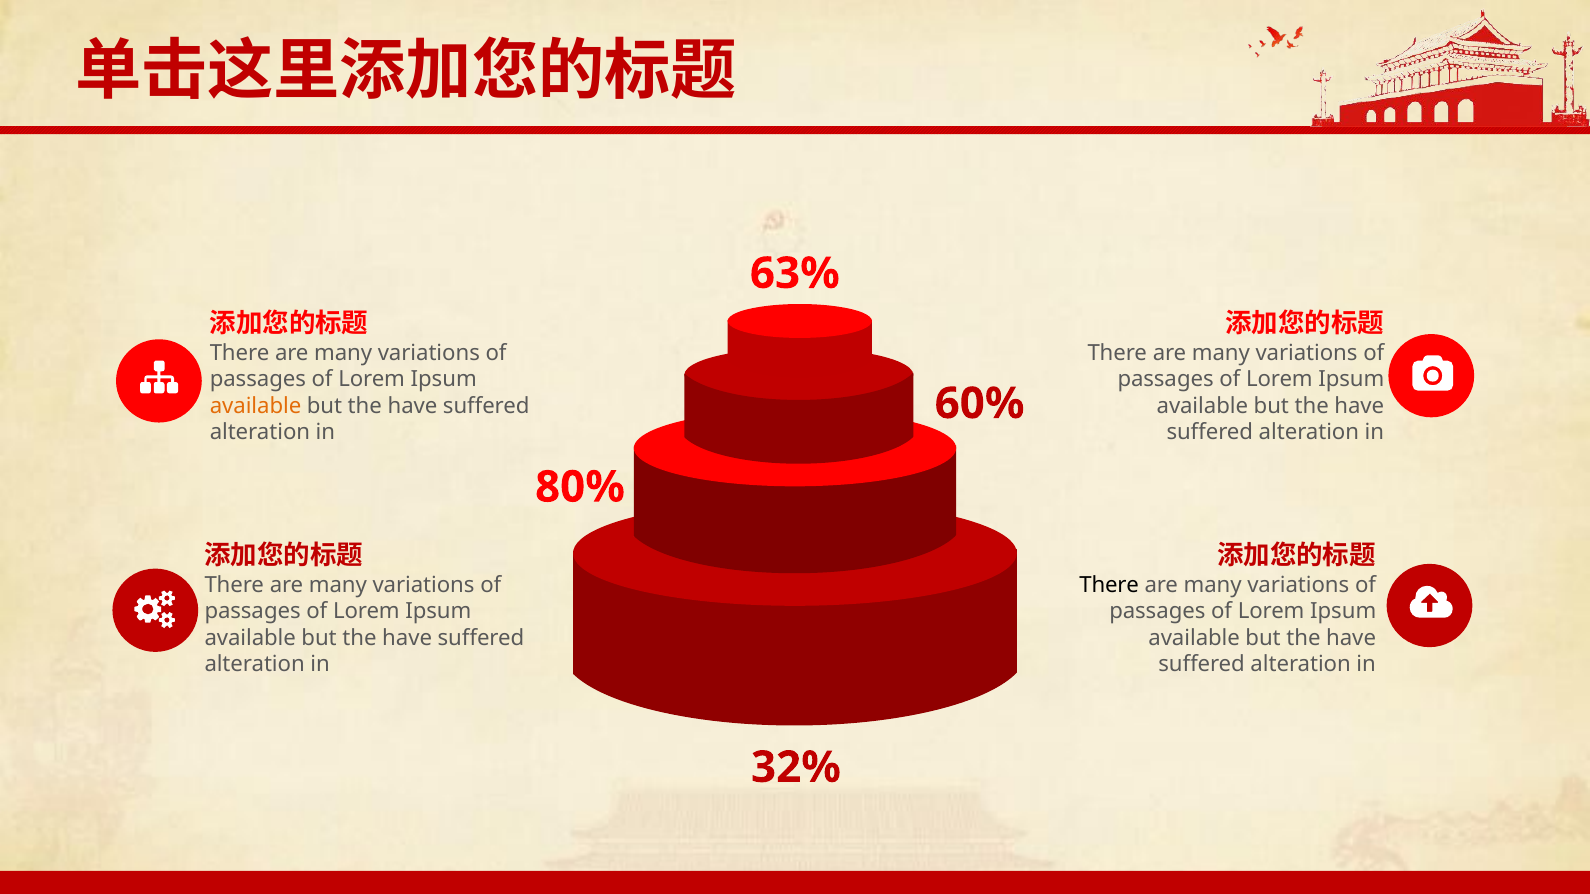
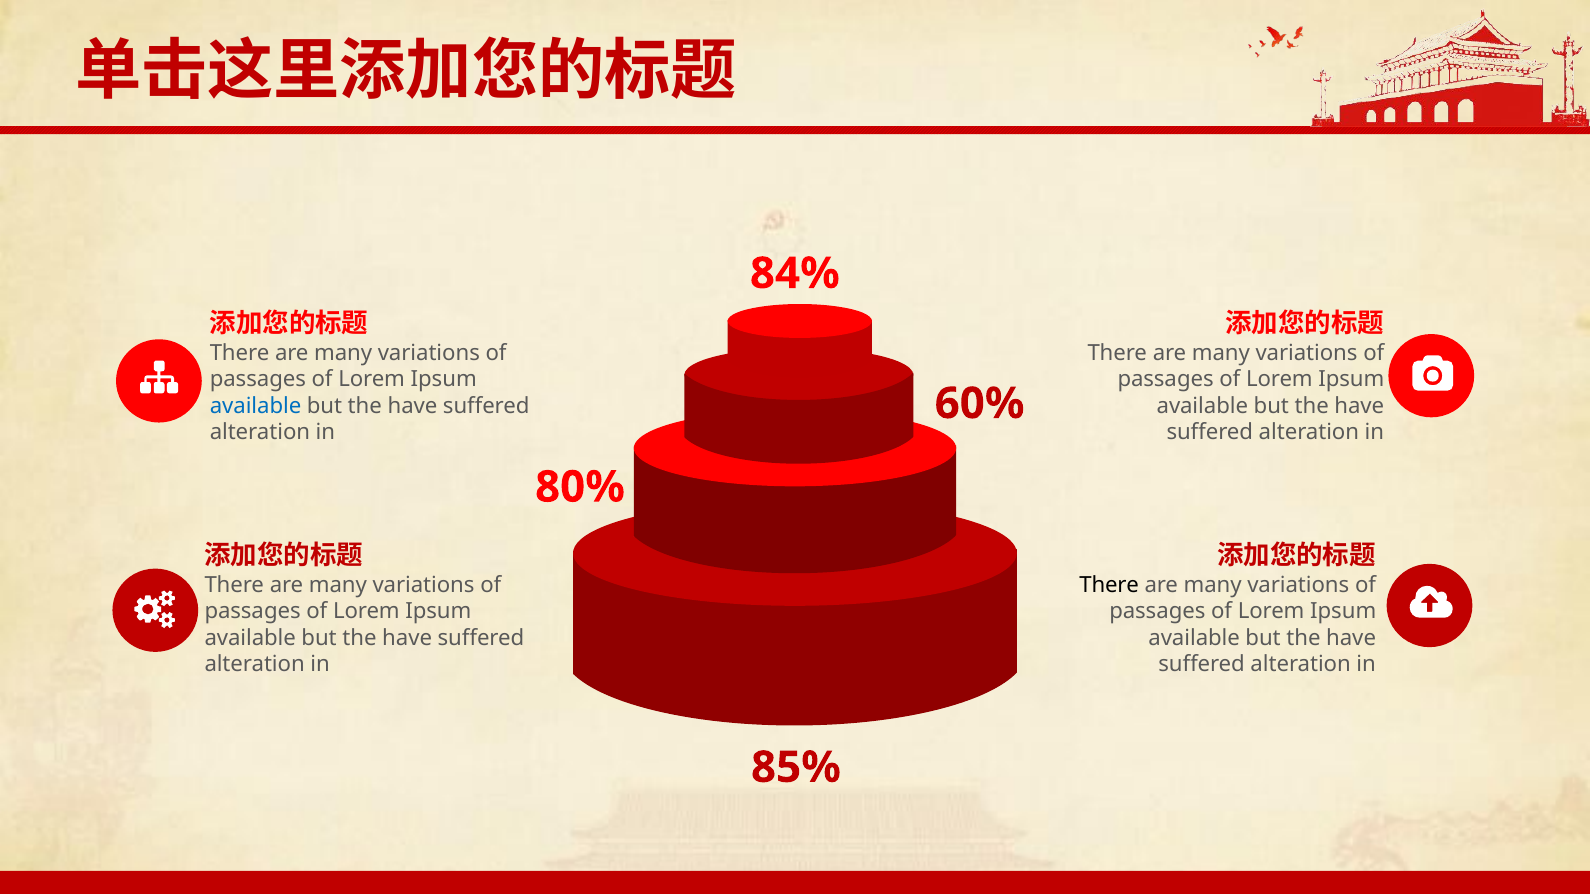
63%: 63% -> 84% (795, 274)
available colour: orange -> blue (256, 406)
32%: 32% -> 85% (796, 768)
